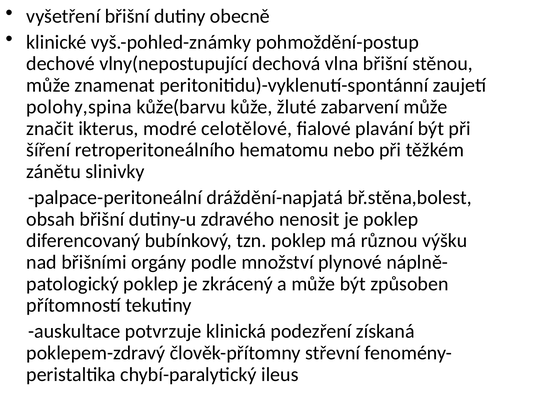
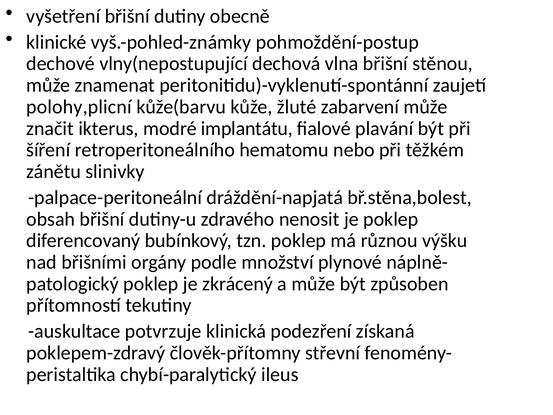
polohy,spina: polohy,spina -> polohy,plicní (79, 107)
celotělové: celotělové -> implantátu (247, 128)
